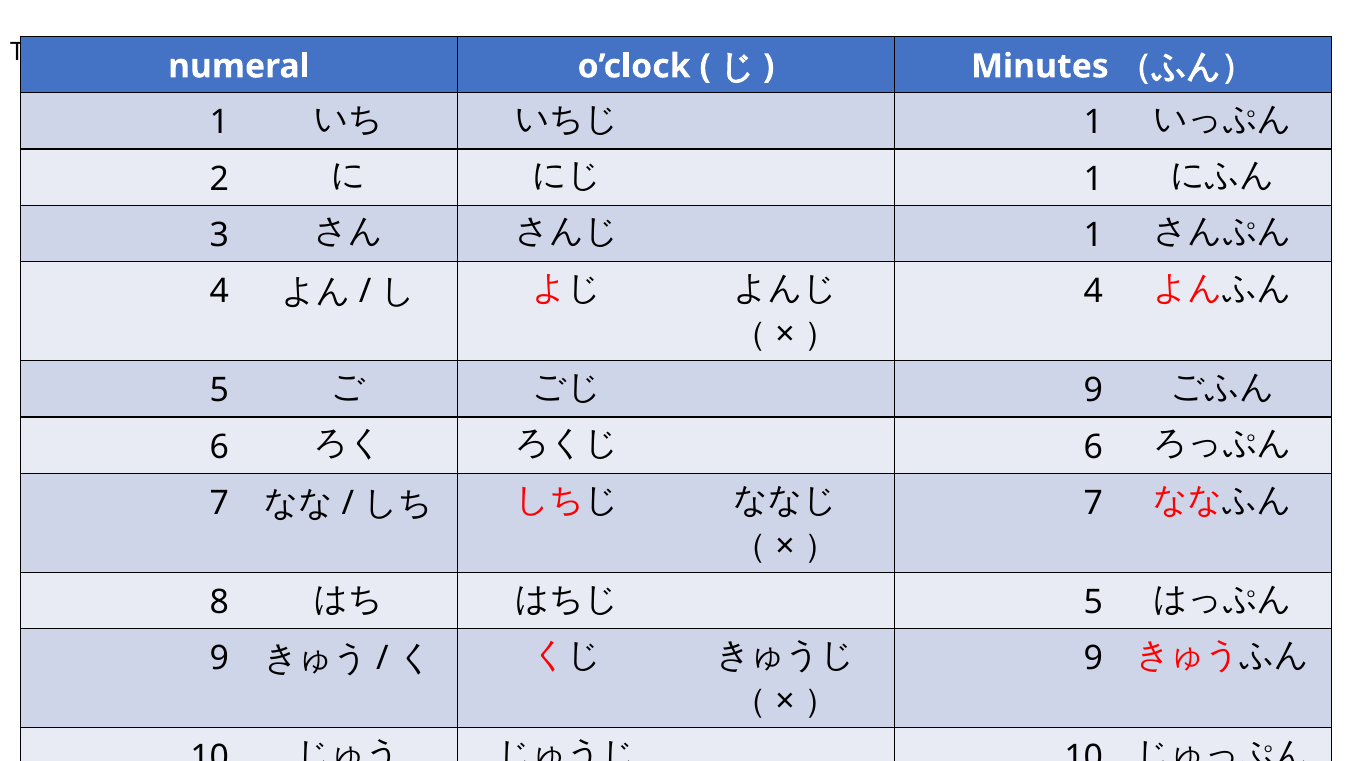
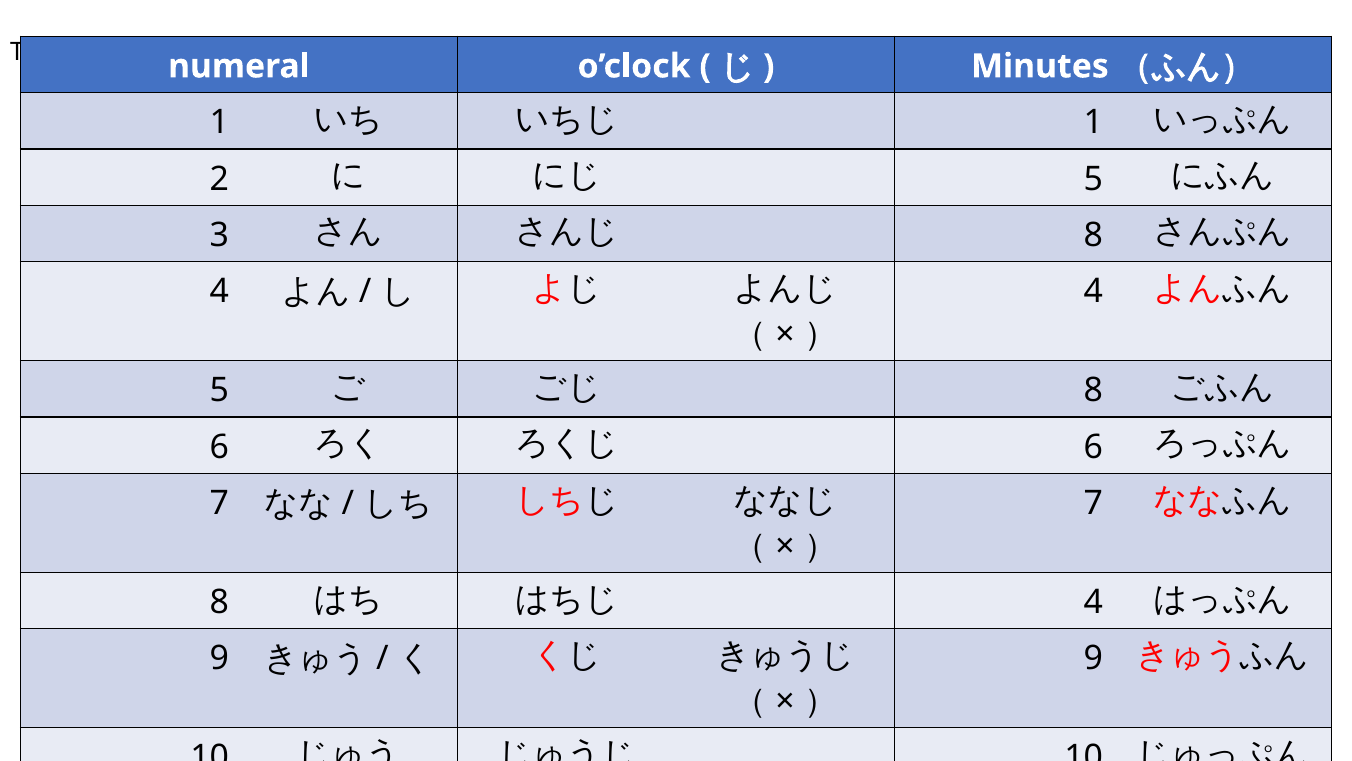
1: 1 -> 5 (1093, 179)
1: 1 -> 8 (1093, 235)
9: 9 -> 8 (1093, 390)
5: 5 -> 4 (1093, 602)
